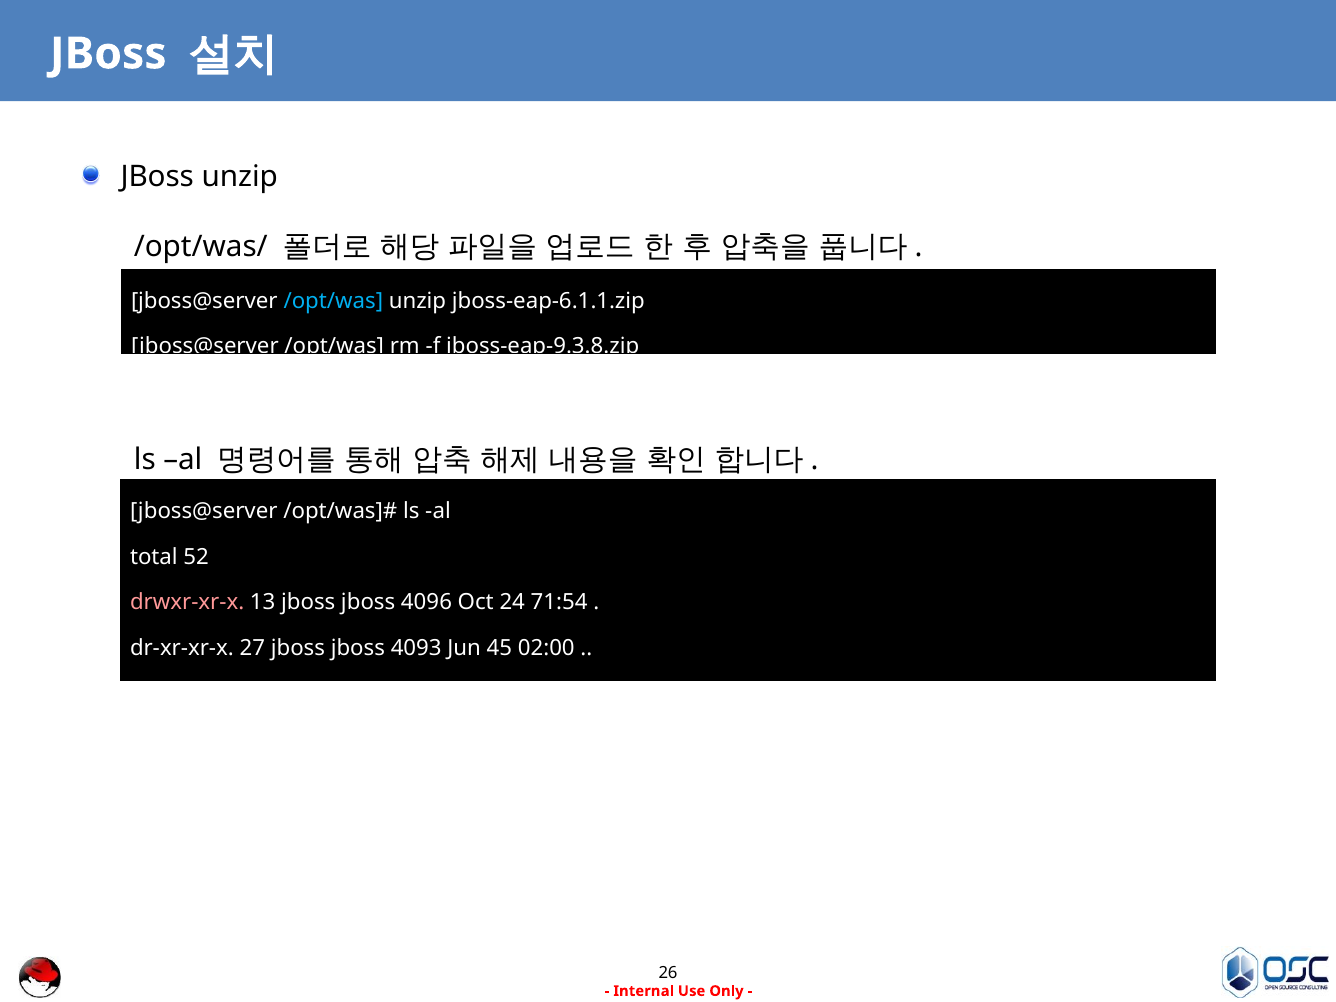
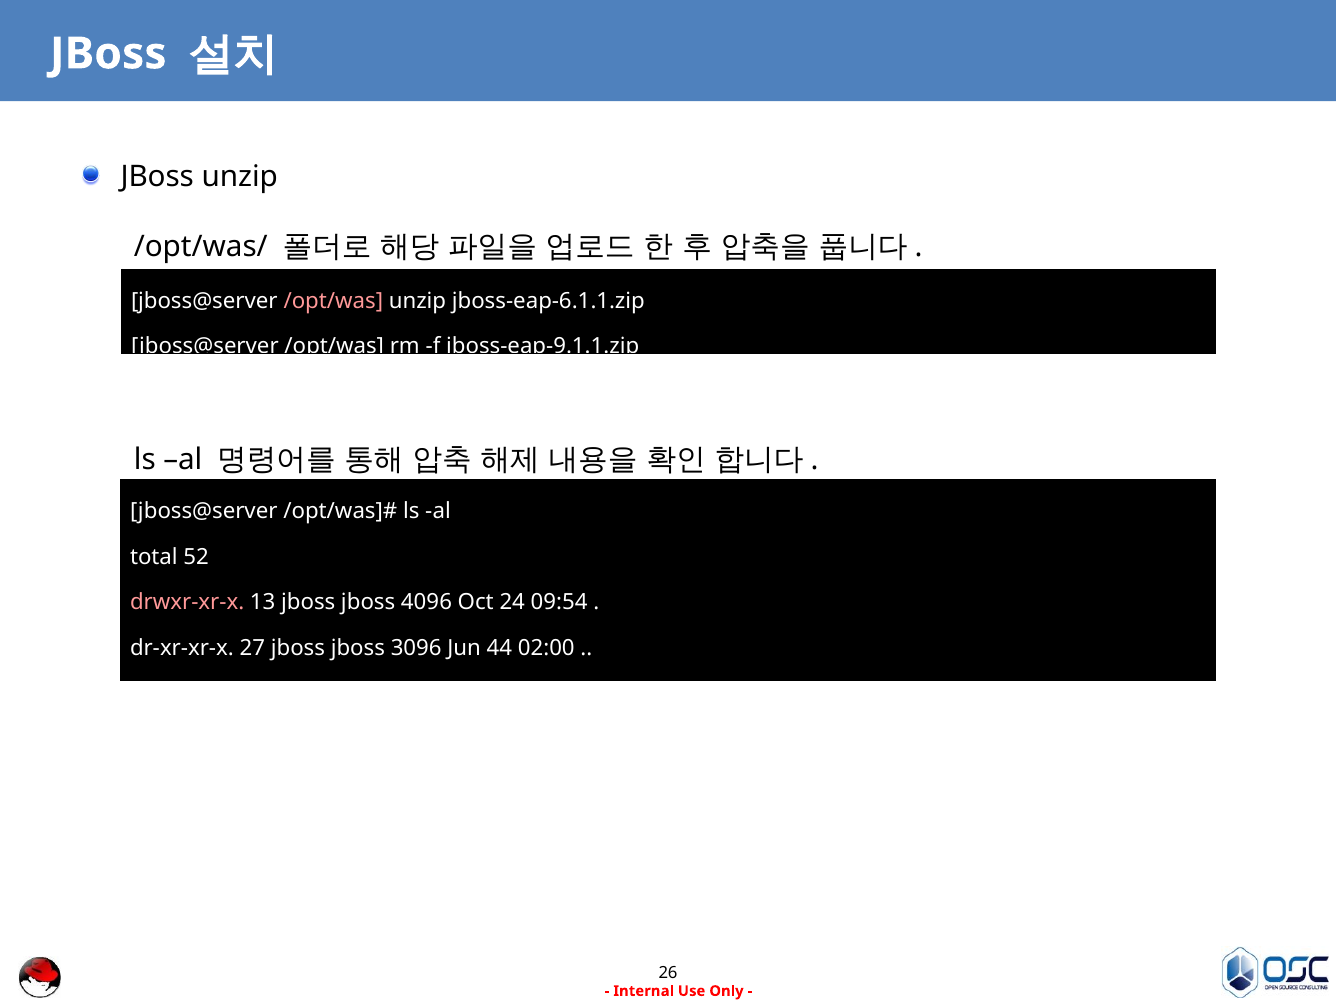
/opt/was colour: light blue -> pink (333, 301)
jboss-eap-9.3.8.zip: jboss-eap-9.3.8.zip -> jboss-eap-9.1.1.zip (543, 347)
71:54: 71:54 -> 09:54 (559, 602)
4093: 4093 -> 3096 (416, 648)
45: 45 -> 44 (499, 648)
